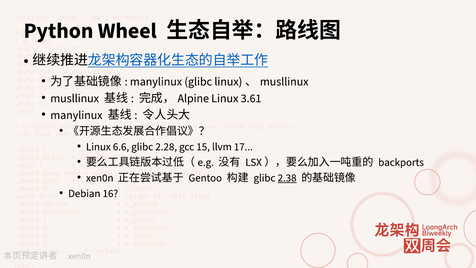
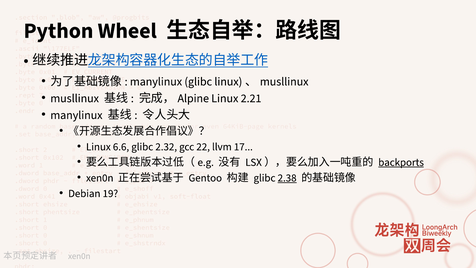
3.61: 3.61 -> 2.21 (251, 98)
2.28: 2.28 -> 2.32 (166, 147)
15: 15 -> 22 (203, 147)
backports underline: none -> present (401, 162)
16: 16 -> 19 (110, 193)
